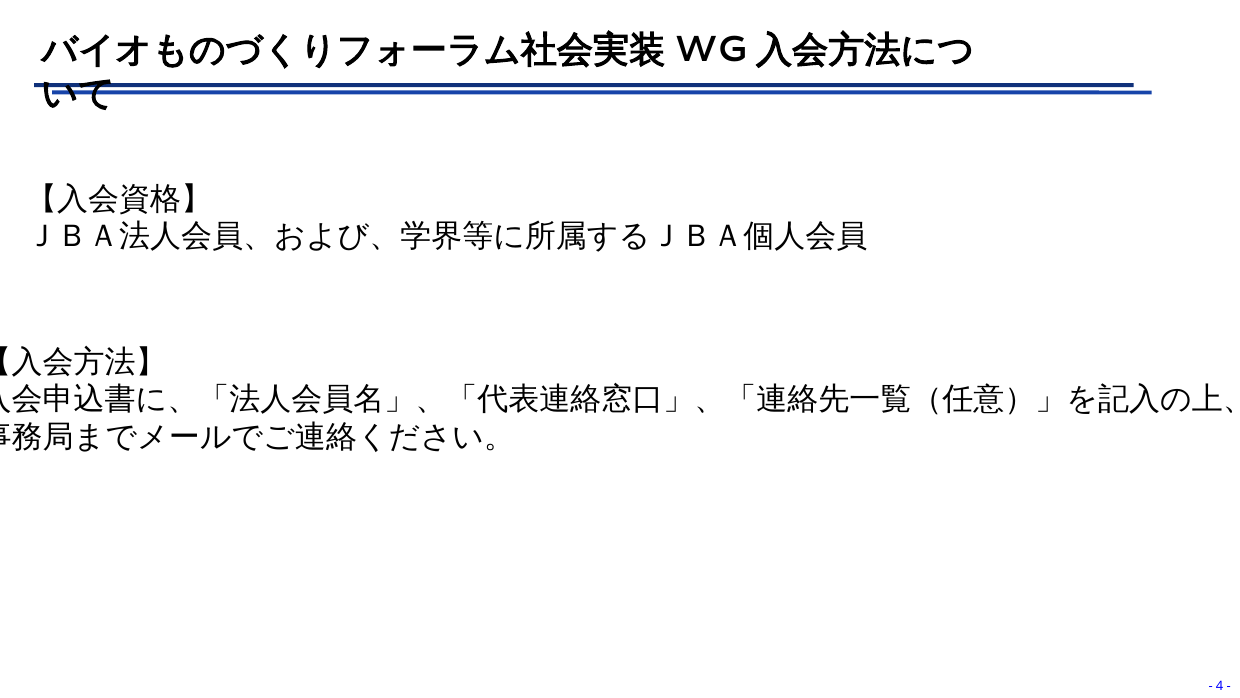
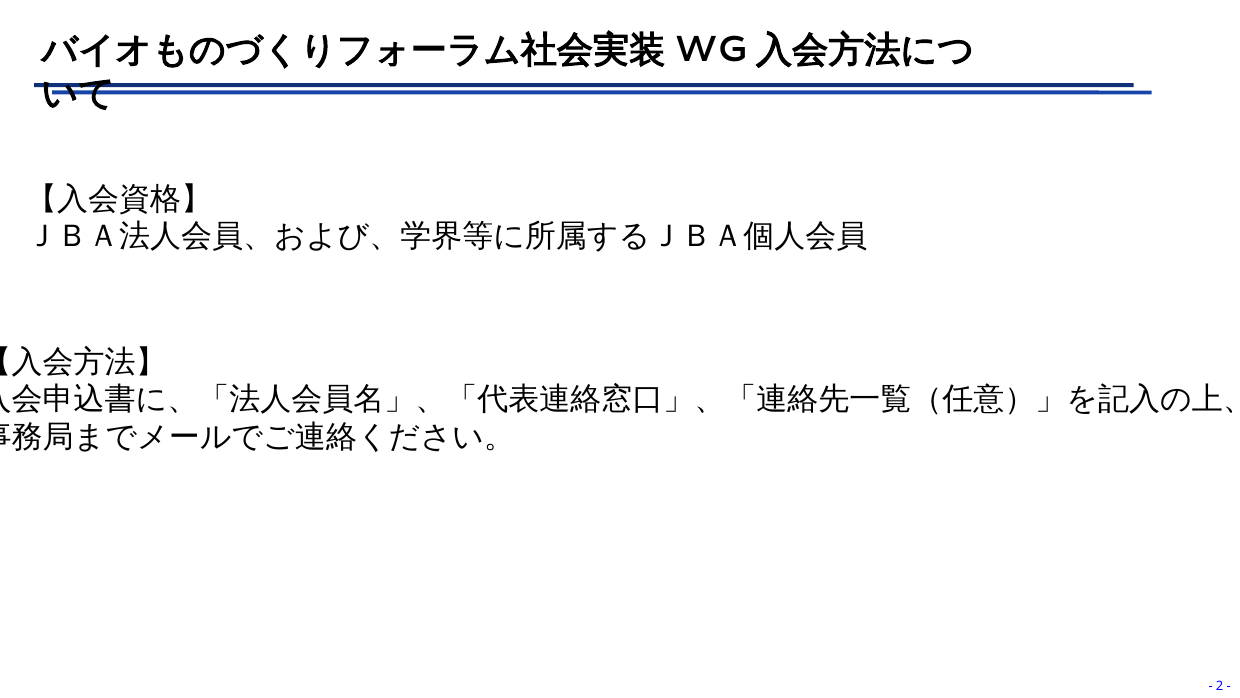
4: 4 -> 2 (1220, 686)
